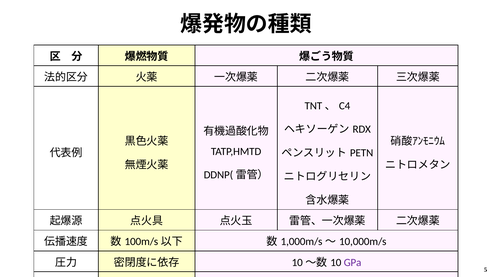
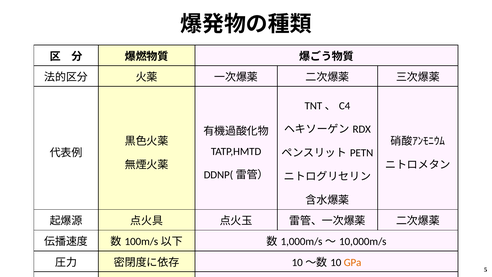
GPa colour: purple -> orange (353, 262)
